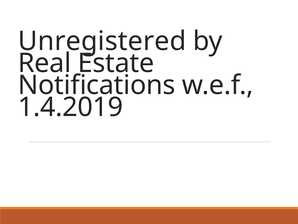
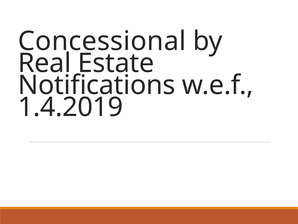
Unregistered: Unregistered -> Concessional (102, 41)
